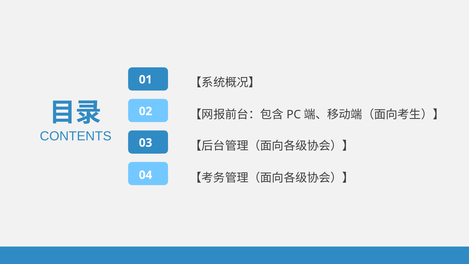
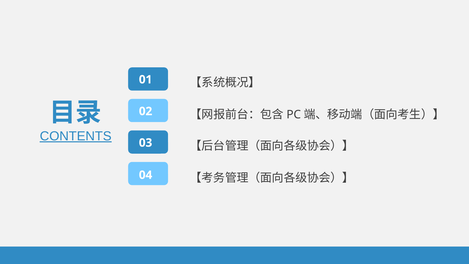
CONTENTS underline: none -> present (76, 136)
